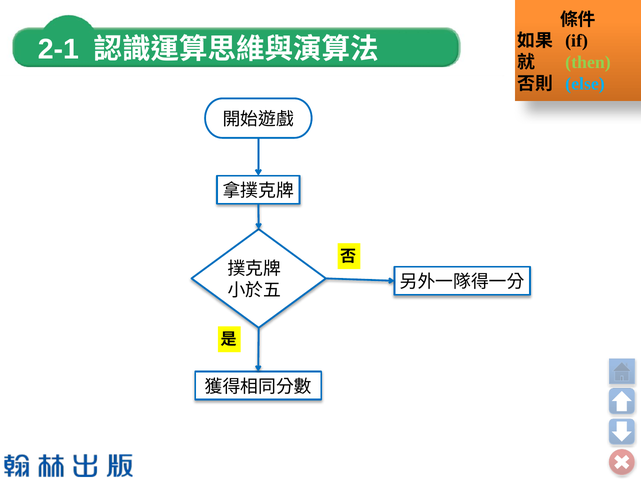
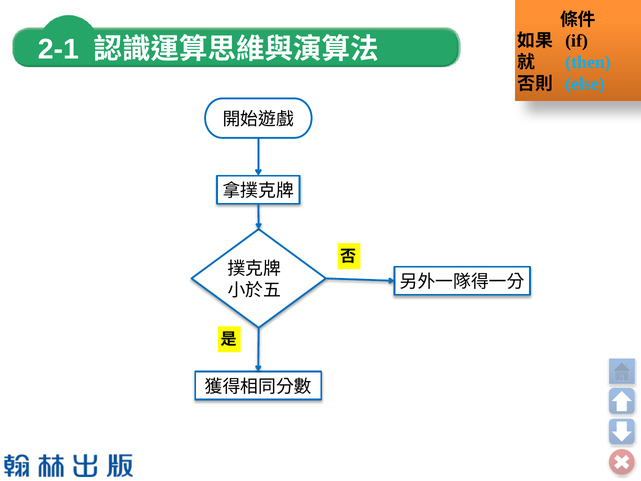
then colour: light green -> light blue (588, 62)
